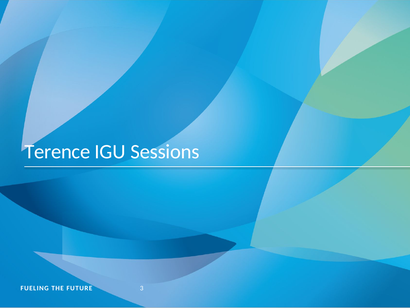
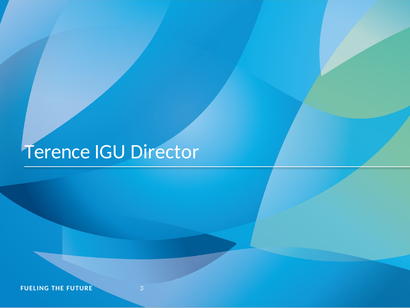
Sessions: Sessions -> Director (165, 151)
